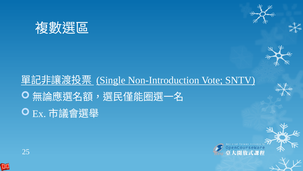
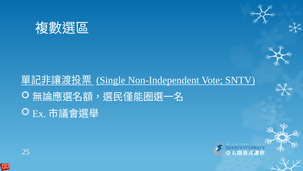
Non-Introduction: Non-Introduction -> Non-Independent (164, 80)
